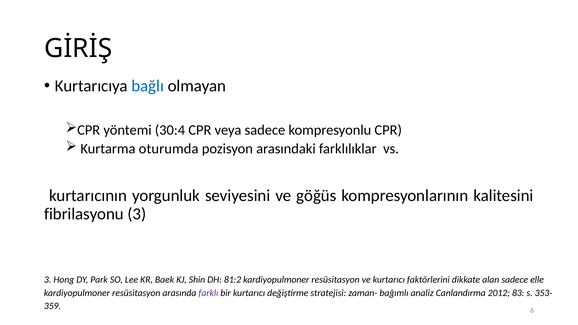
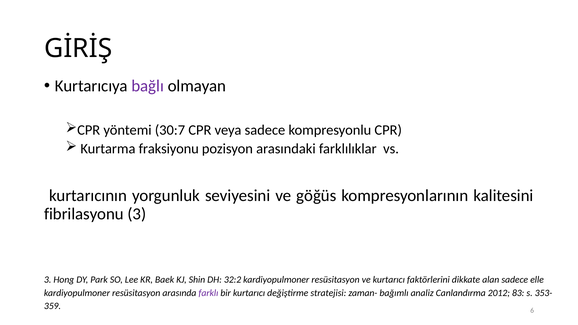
bağlı colour: blue -> purple (148, 86)
30:4: 30:4 -> 30:7 (170, 130)
oturumda: oturumda -> fraksiyonu (169, 149)
81:2: 81:2 -> 32:2 (233, 280)
